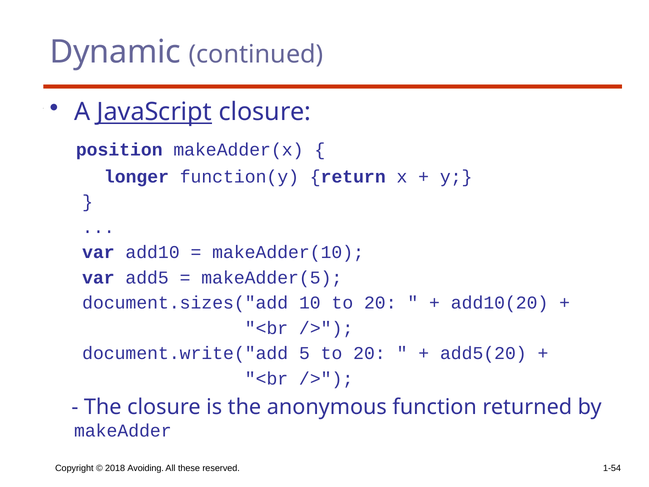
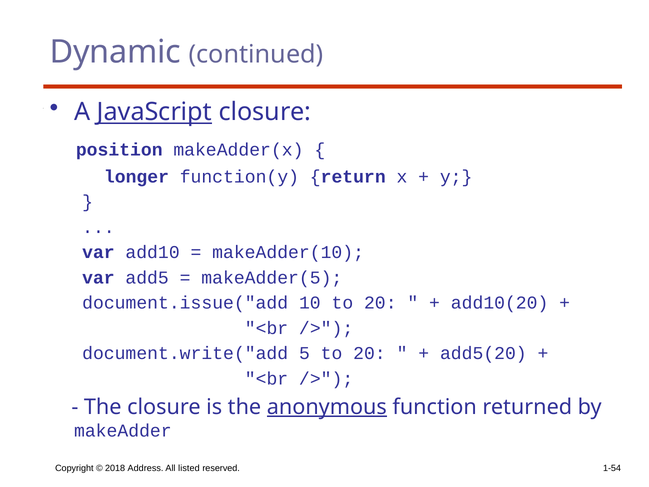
document.sizes(″add: document.sizes(″add -> document.issue(″add (185, 303)
anonymous underline: none -> present (327, 407)
Avoiding: Avoiding -> Address (146, 468)
these: these -> listed (189, 468)
